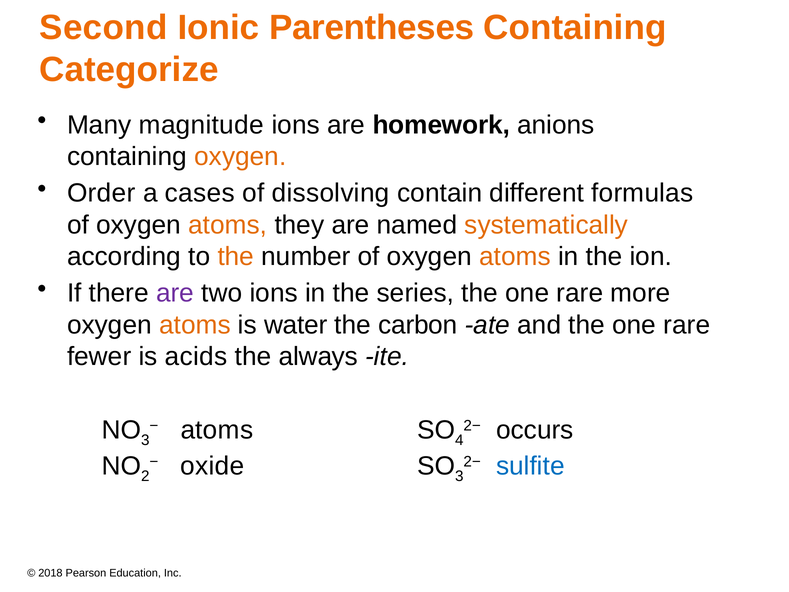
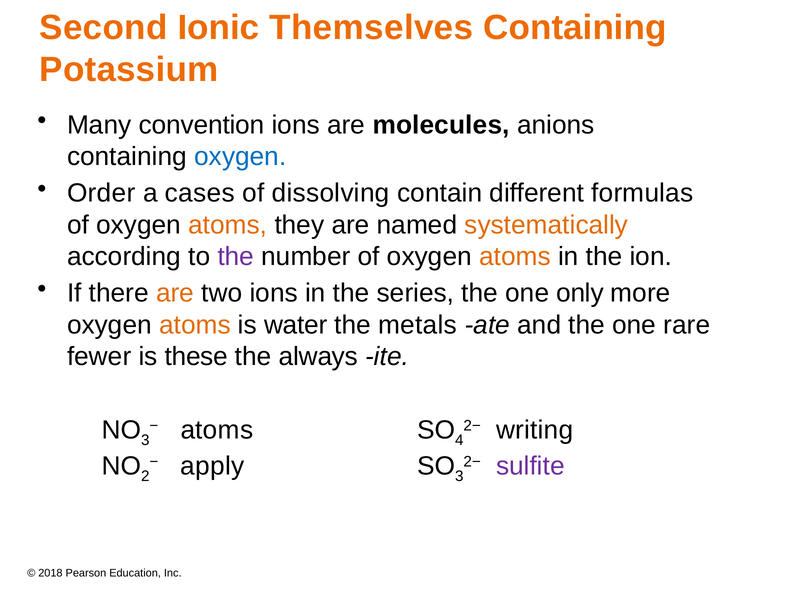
Parentheses: Parentheses -> Themselves (371, 27)
Categorize: Categorize -> Potassium (129, 70)
magnitude: magnitude -> convention (202, 125)
homework: homework -> molecules (441, 125)
oxygen colour: orange -> blue (240, 156)
the colour: orange -> purple (236, 256)
are colour: purple -> orange (175, 293)
series the one rare: rare -> only (580, 293)
carbon: carbon -> metals (418, 325)
acids: acids -> these (196, 356)
occurs: occurs -> writing (535, 430)
oxide: oxide -> apply (212, 466)
sulfite colour: blue -> purple (530, 466)
